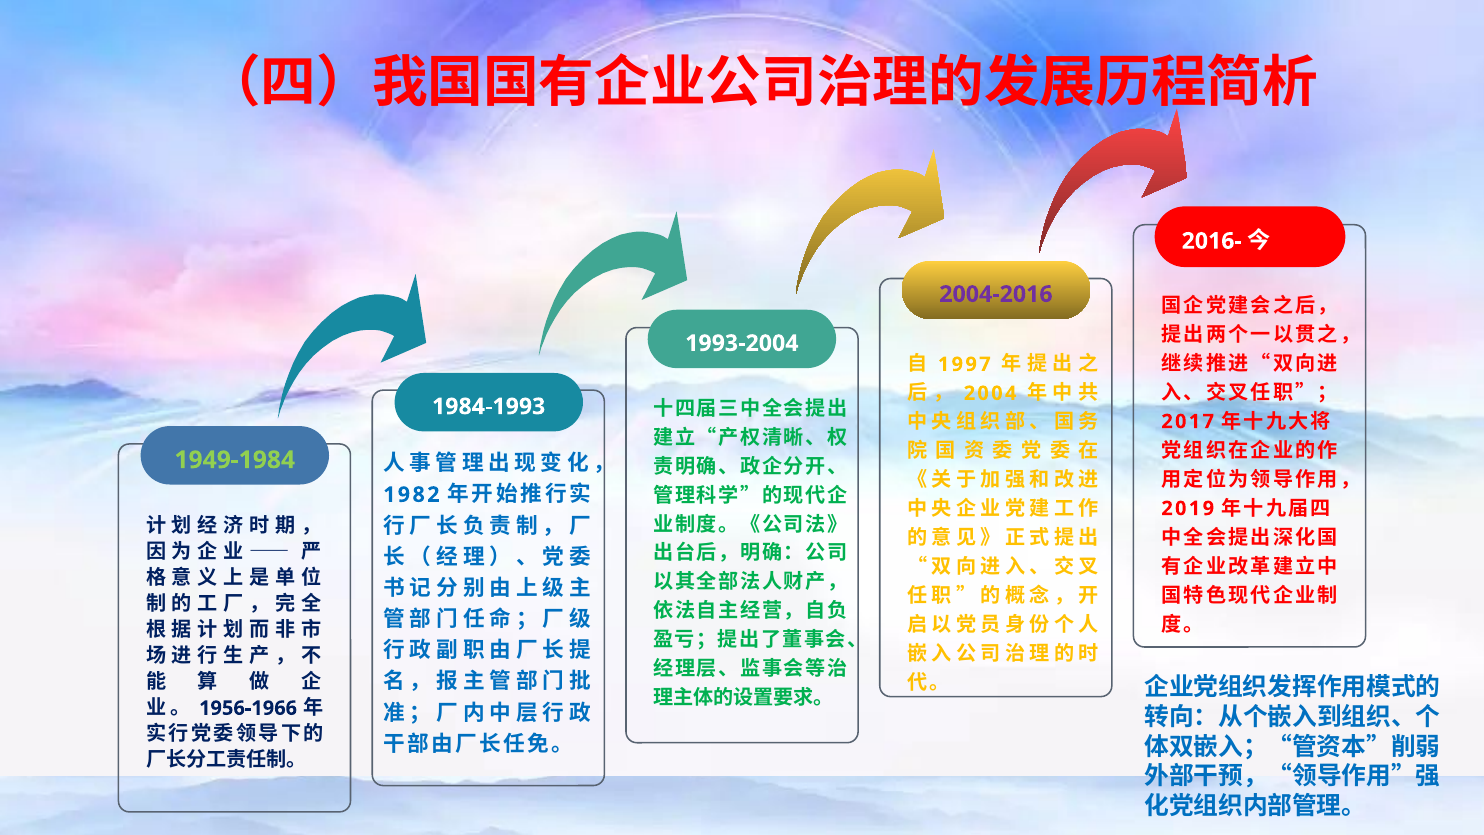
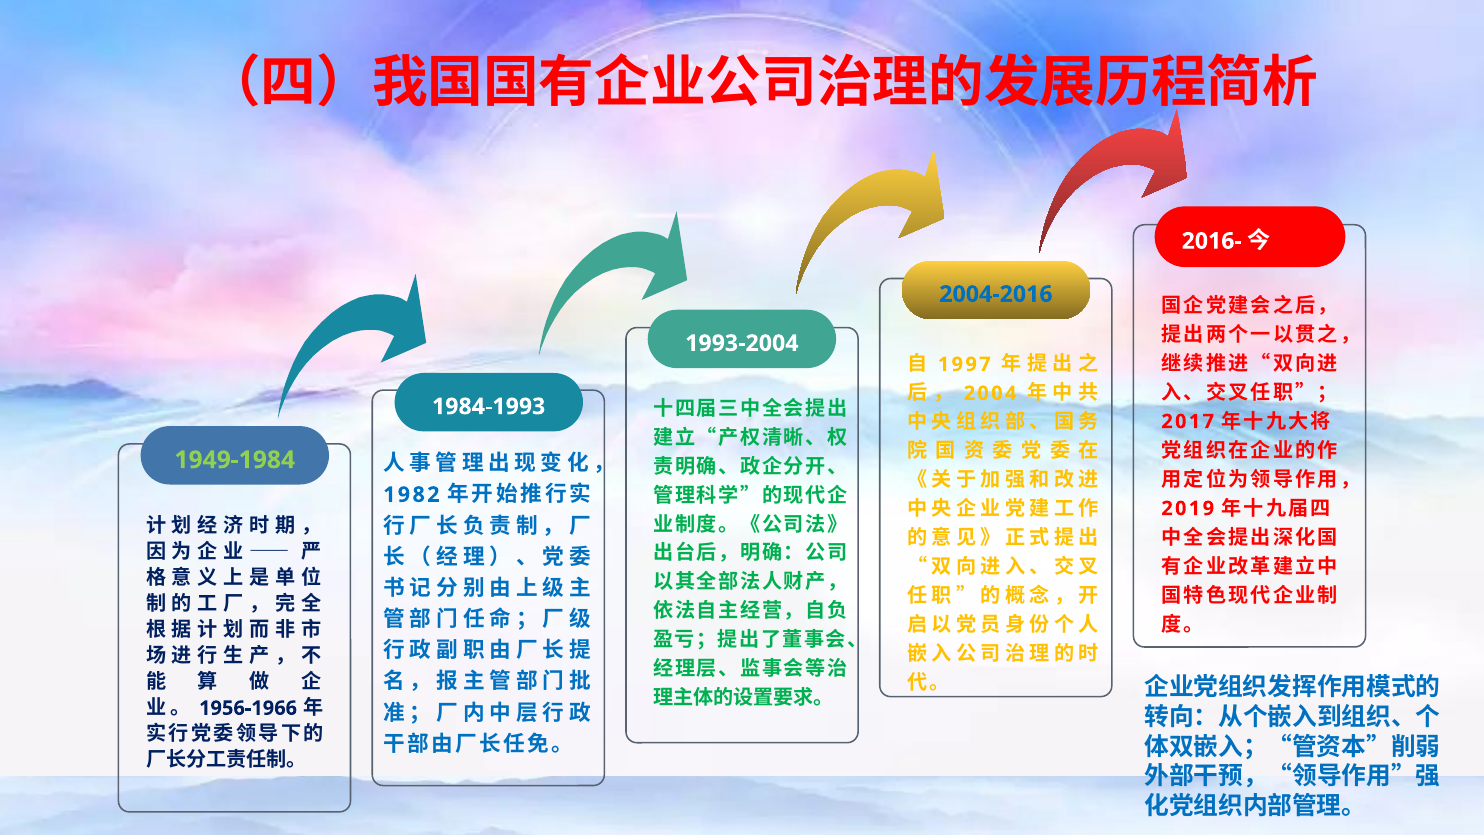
2004-2016 colour: purple -> blue (996, 294)
